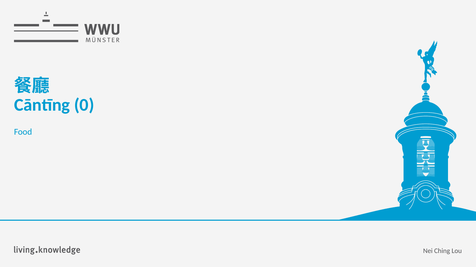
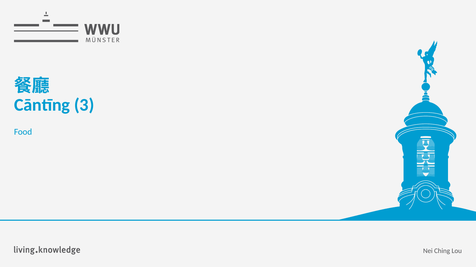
0: 0 -> 3 (84, 105)
